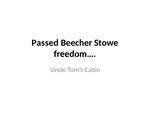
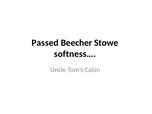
freedom…: freedom… -> softness… (75, 54)
